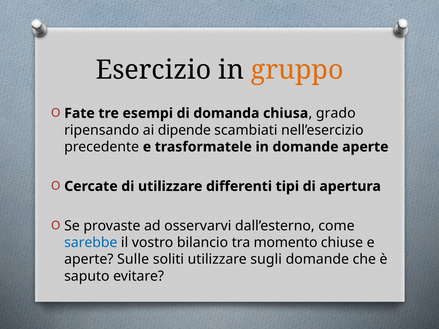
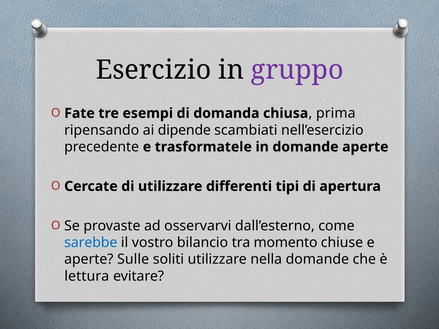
gruppo colour: orange -> purple (297, 70)
grado: grado -> prima (336, 113)
sugli: sugli -> nella (266, 260)
saputo: saputo -> lettura (87, 276)
